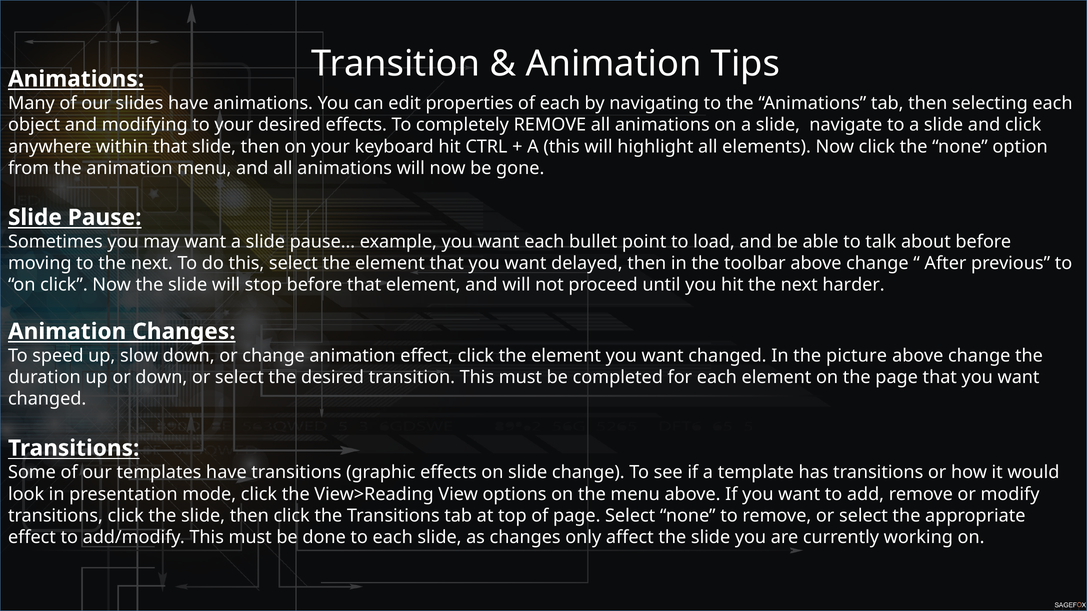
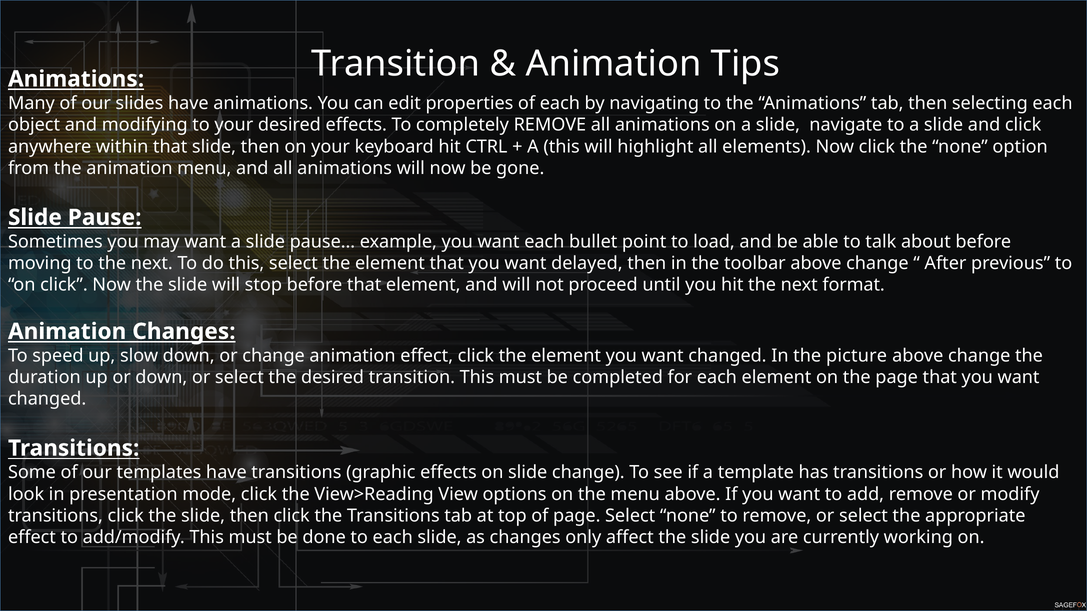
harder: harder -> format (854, 285)
